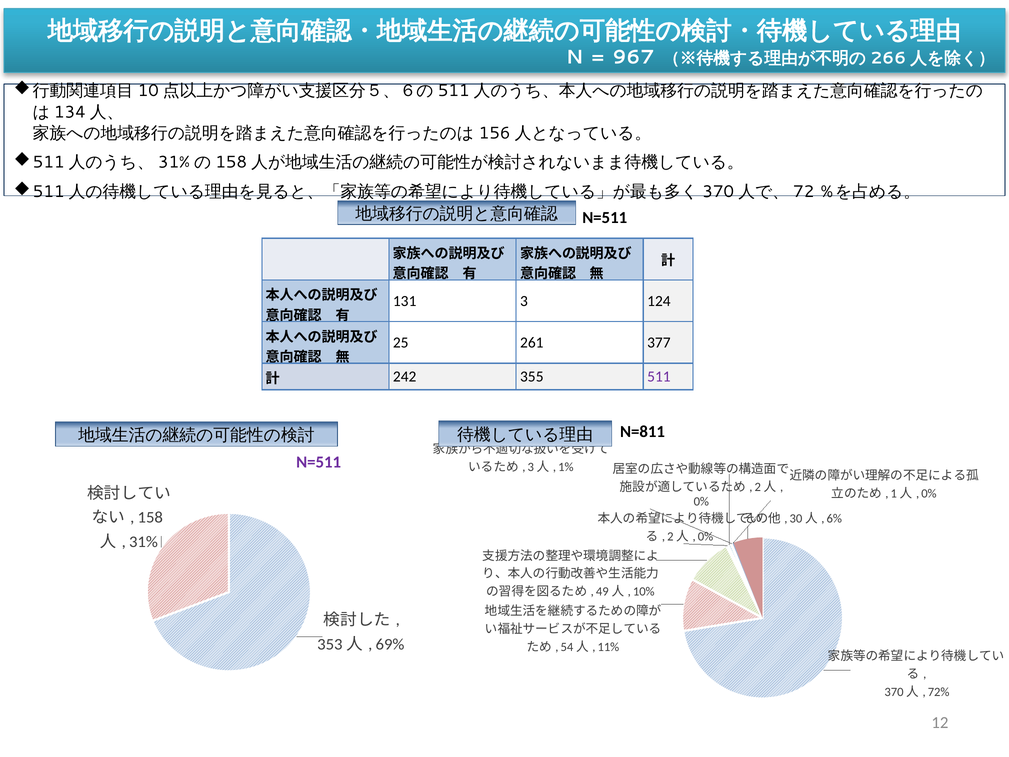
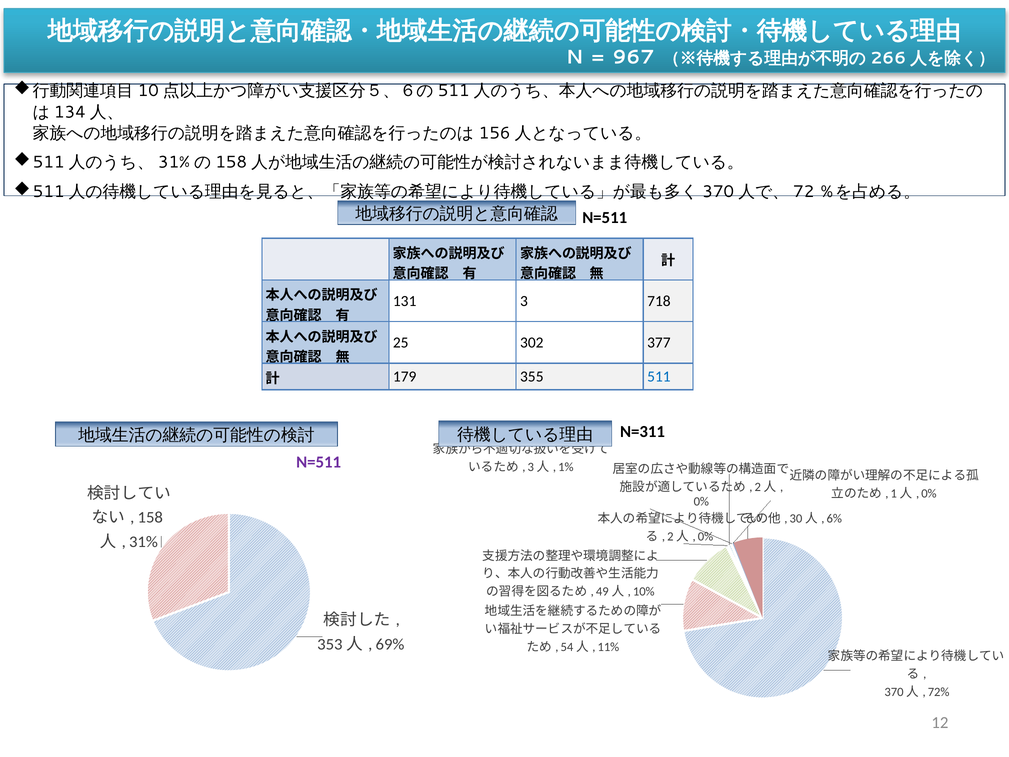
124: 124 -> 718 (659, 301)
261: 261 -> 302 (532, 343)
242: 242 -> 179 (405, 377)
511 colour: purple -> blue (659, 377)
N=811: N=811 -> N=311 (642, 432)
